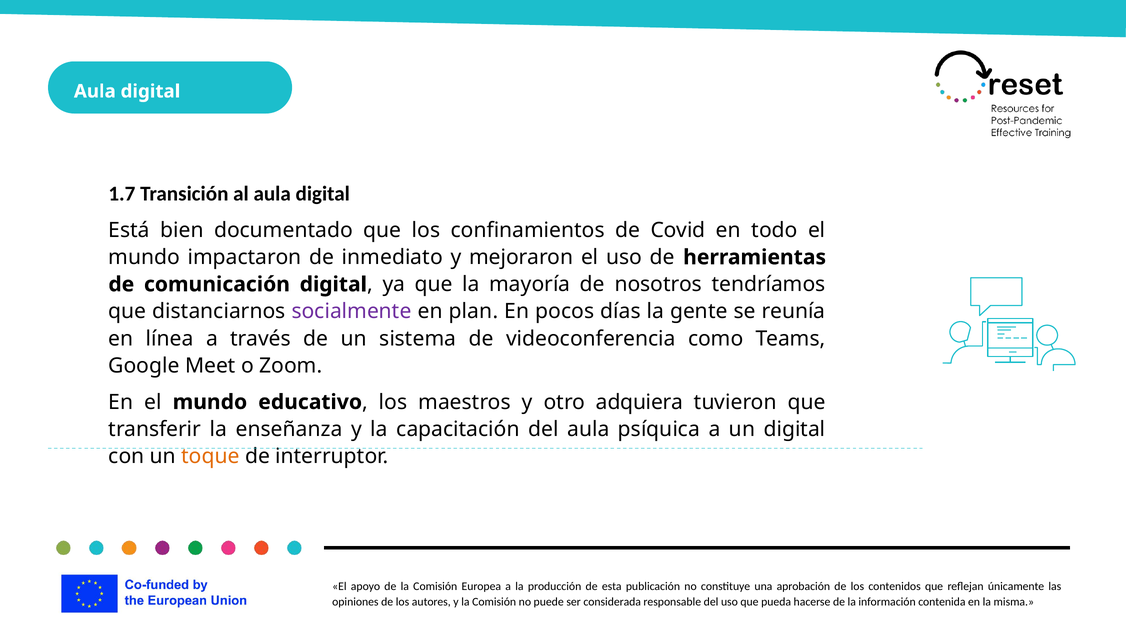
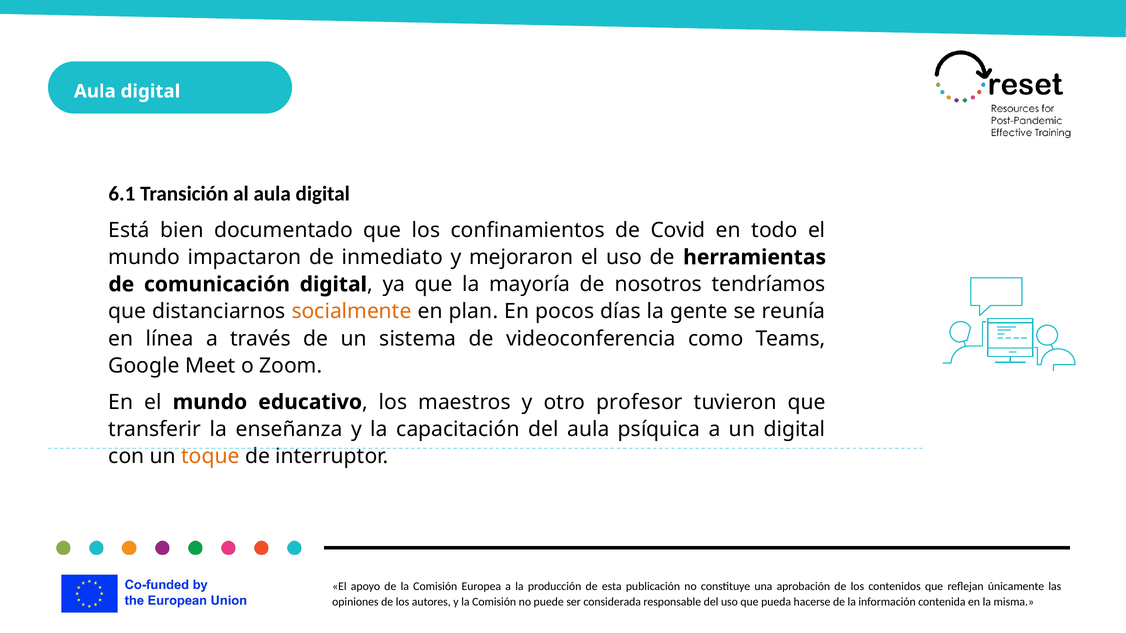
1.7: 1.7 -> 6.1 (122, 194)
socialmente colour: purple -> orange (352, 312)
adquiera: adquiera -> profesor (639, 402)
